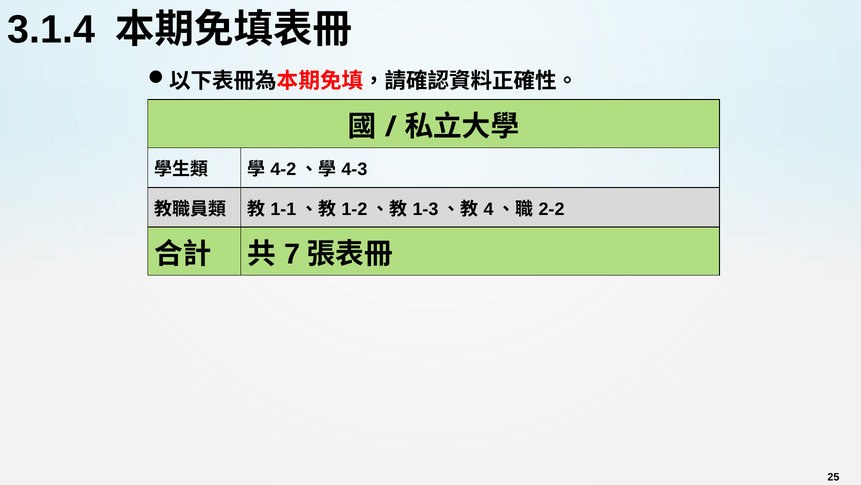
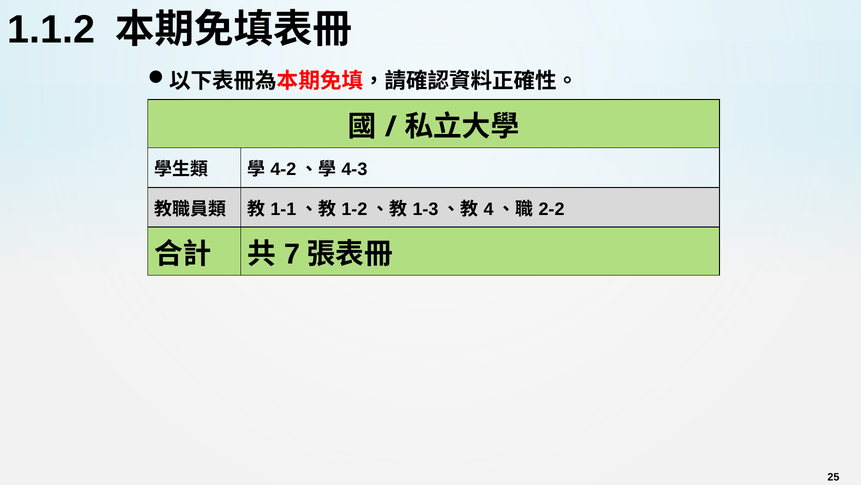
3.1.4: 3.1.4 -> 1.1.2 (51, 30)
